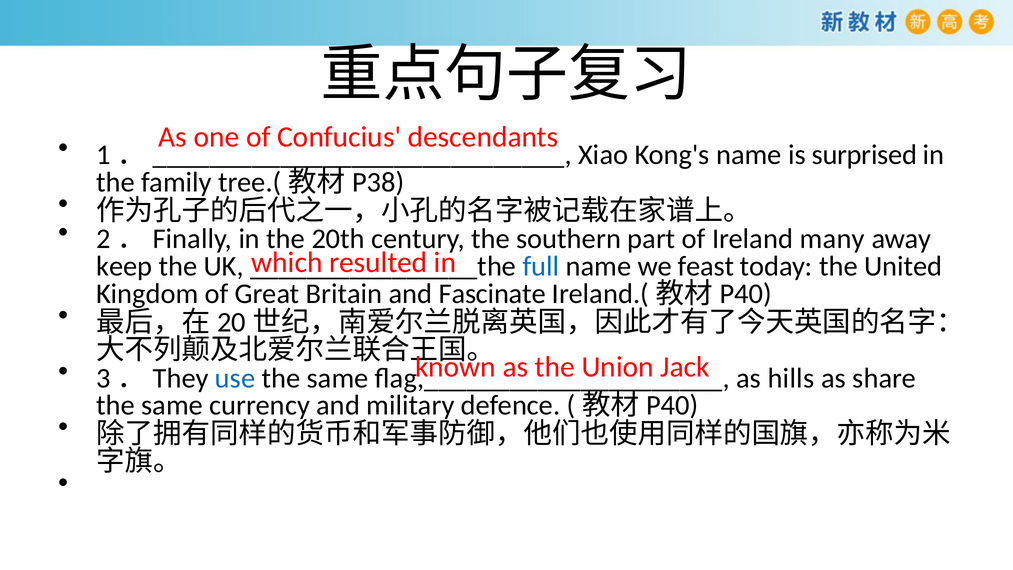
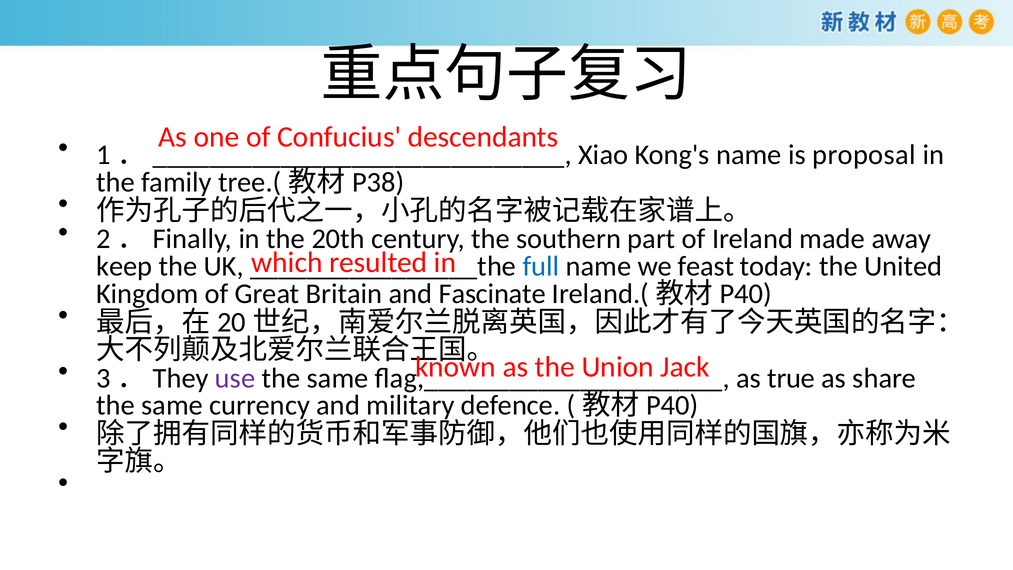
surprised: surprised -> proposal (864, 155)
many: many -> made (832, 239)
use colour: blue -> purple (235, 378)
hills: hills -> true (791, 378)
